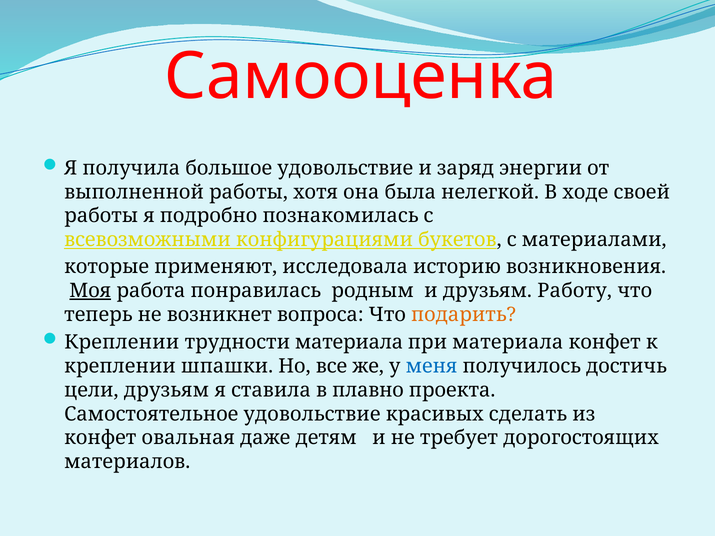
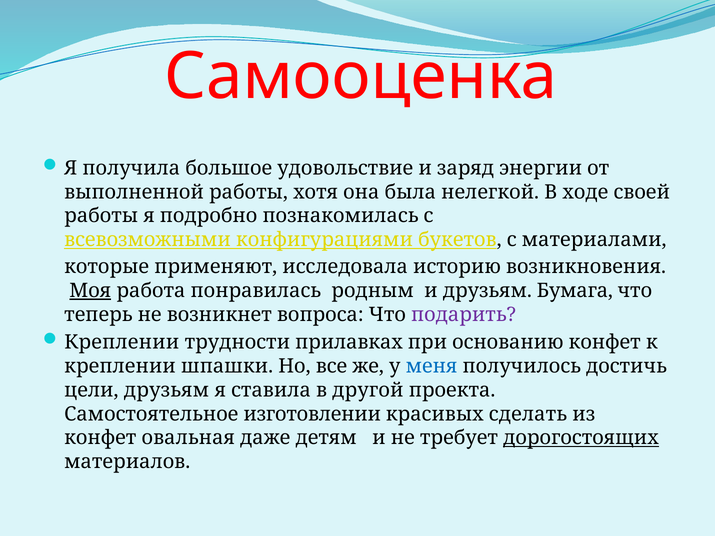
Работу: Работу -> Бумага (575, 291)
подарить colour: orange -> purple (464, 315)
трудности материала: материала -> прилавках (349, 343)
при материала: материала -> основанию (508, 343)
плавно: плавно -> другой (368, 390)
Самостоятельное удовольствие: удовольствие -> изготовлении (312, 414)
дорогостоящих underline: none -> present (581, 438)
